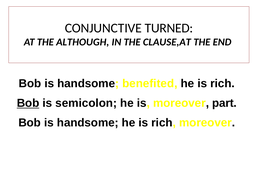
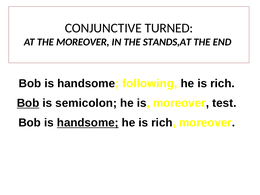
THE ALTHOUGH: ALTHOUGH -> MOREOVER (83, 42)
CLAUSE,AT: CLAUSE,AT -> STANDS,AT (167, 42)
benefited: benefited -> following (150, 83)
part: part -> test (224, 103)
handsome underline: none -> present (88, 123)
